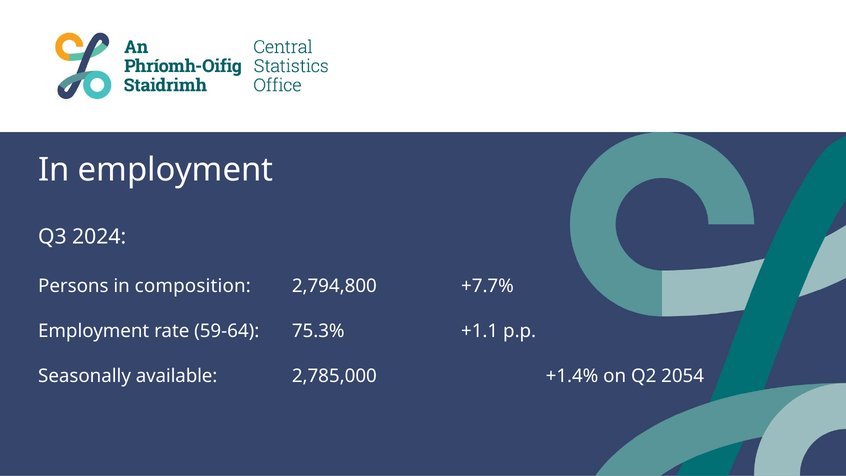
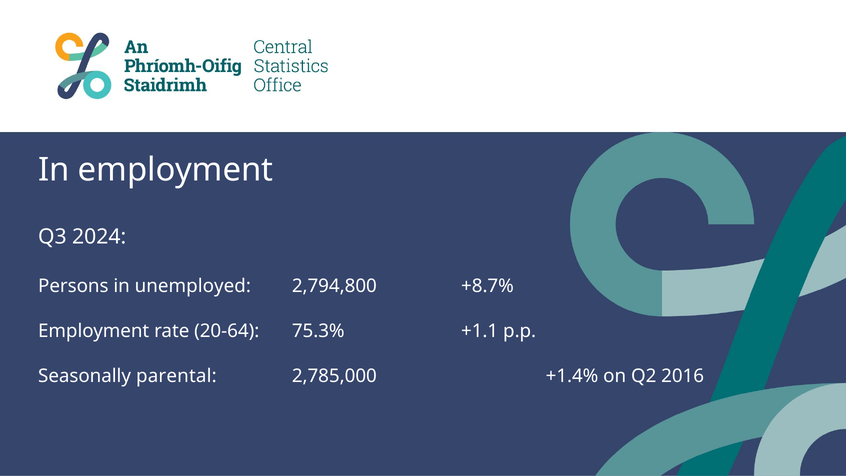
composition: composition -> unemployed (193, 286)
+7.7%: +7.7% -> +8.7% (487, 286)
59-64: 59-64 -> 20-64 (227, 331)
available: available -> parental (176, 376)
2054: 2054 -> 2016 (683, 376)
